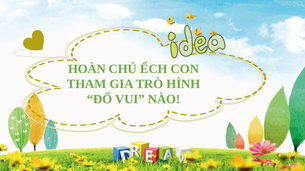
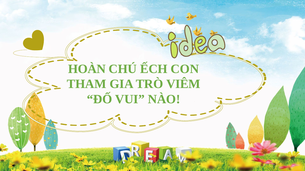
HÌNH: HÌNH -> VIÊM (183, 84)
